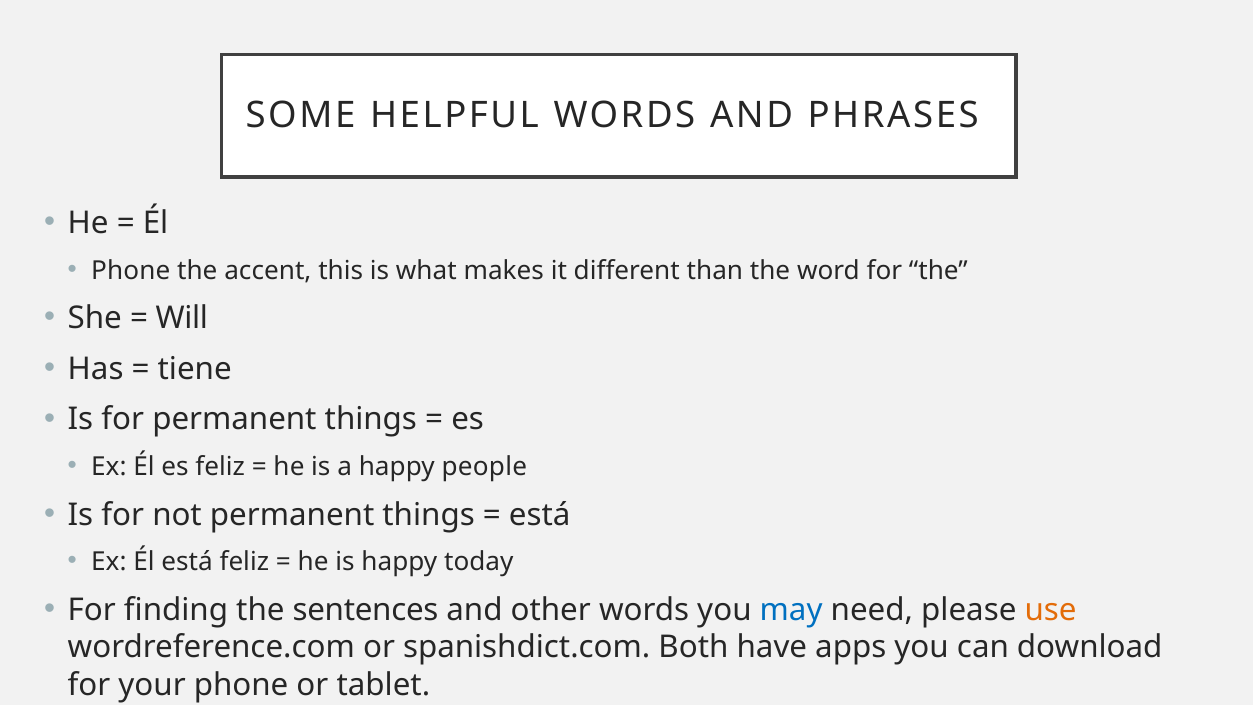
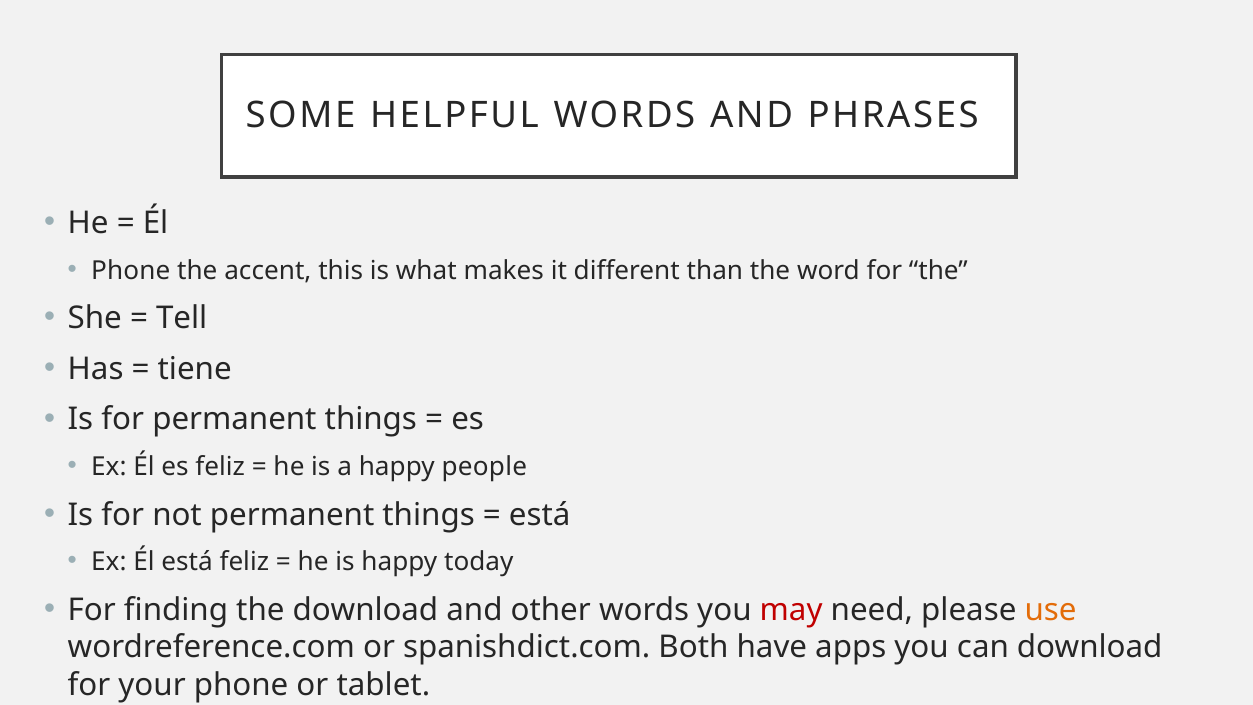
Will: Will -> Tell (182, 318)
the sentences: sentences -> download (365, 610)
may colour: blue -> red (791, 610)
